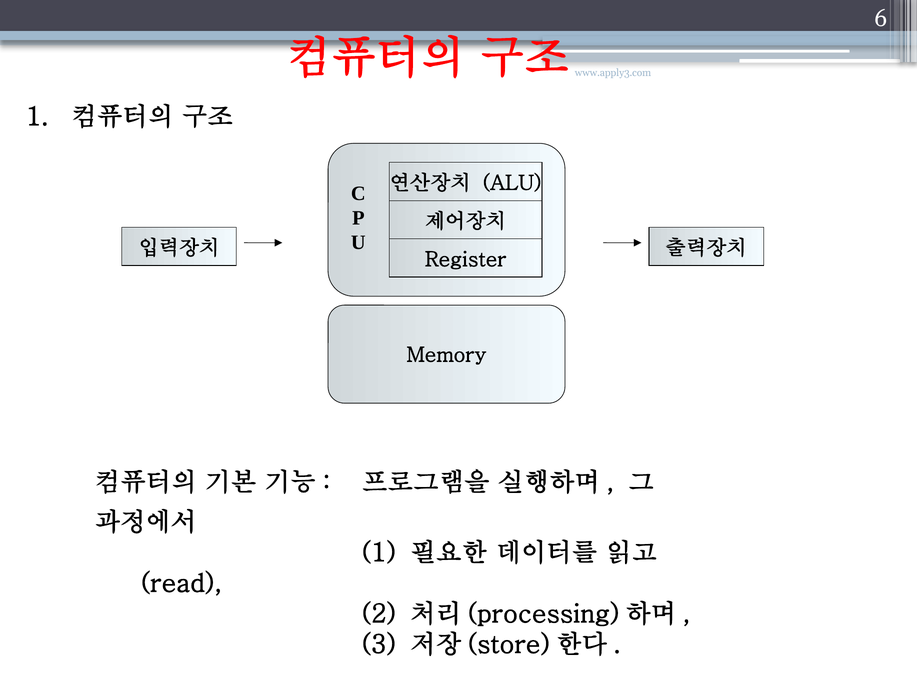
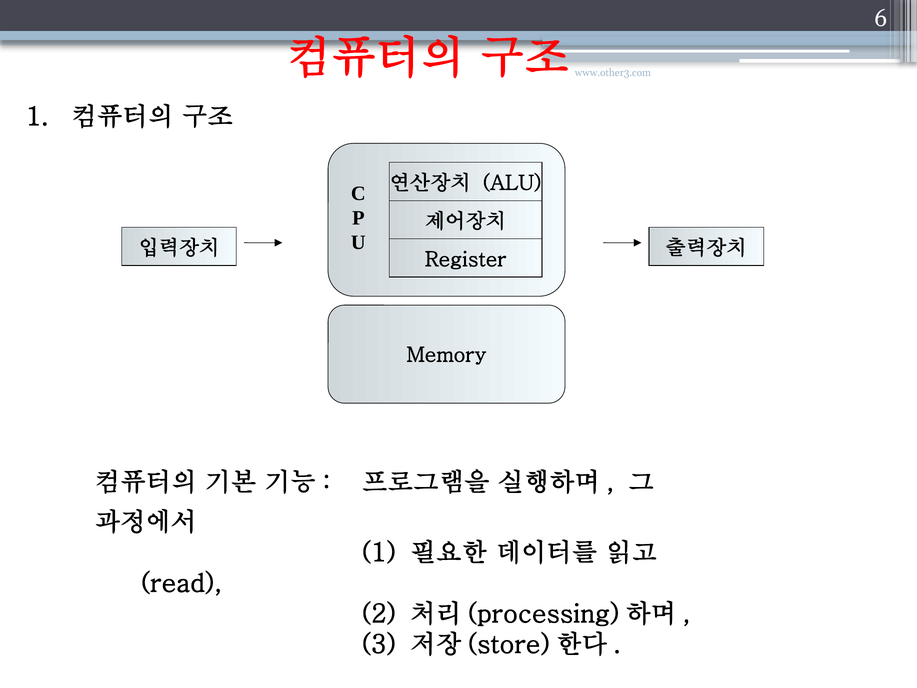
www.apply3.com: www.apply3.com -> www.other3.com (613, 73)
